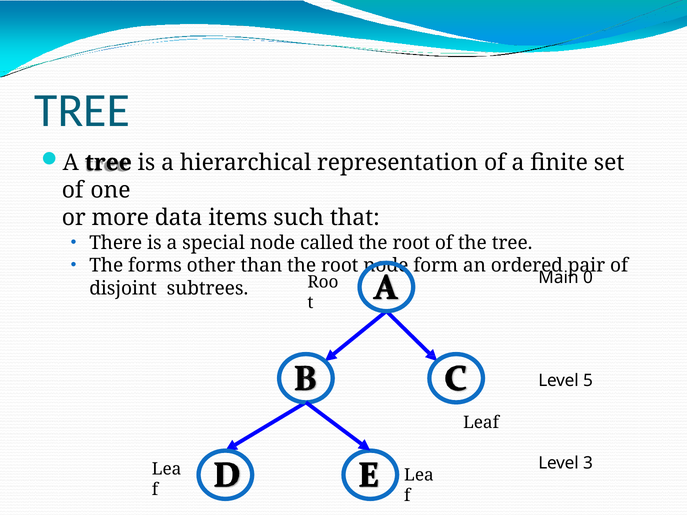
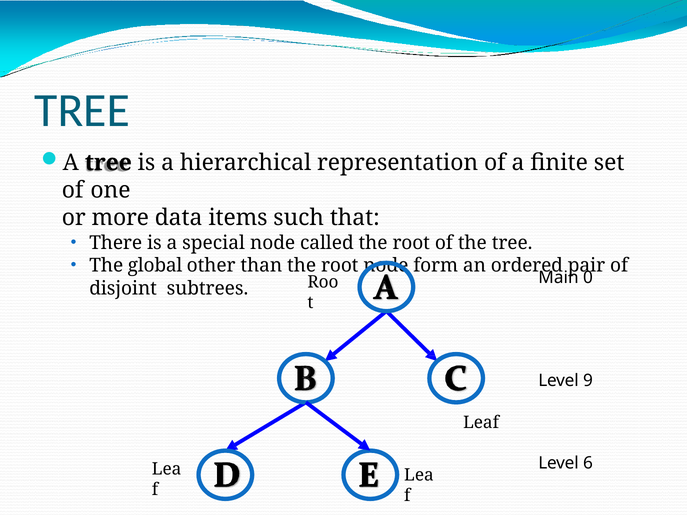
forms: forms -> global (155, 266)
5: 5 -> 9 (588, 381)
3: 3 -> 6 (588, 463)
